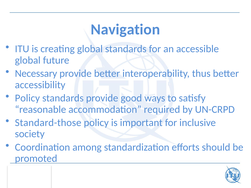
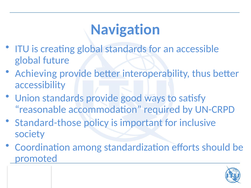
Necessary: Necessary -> Achieving (36, 74)
Policy: Policy -> Union (27, 98)
